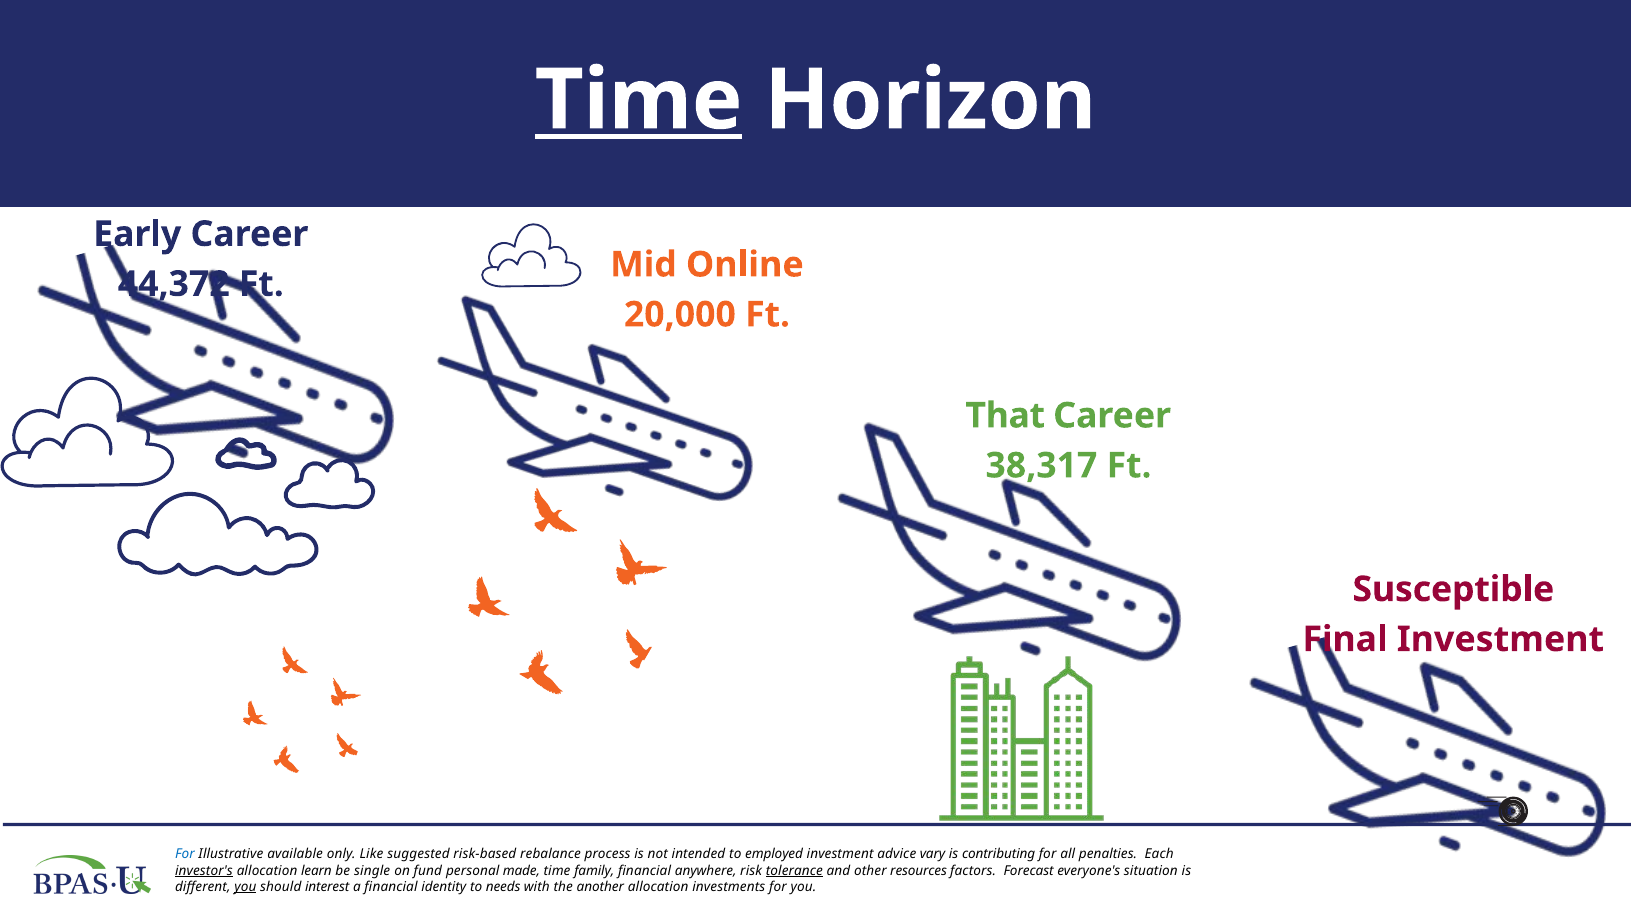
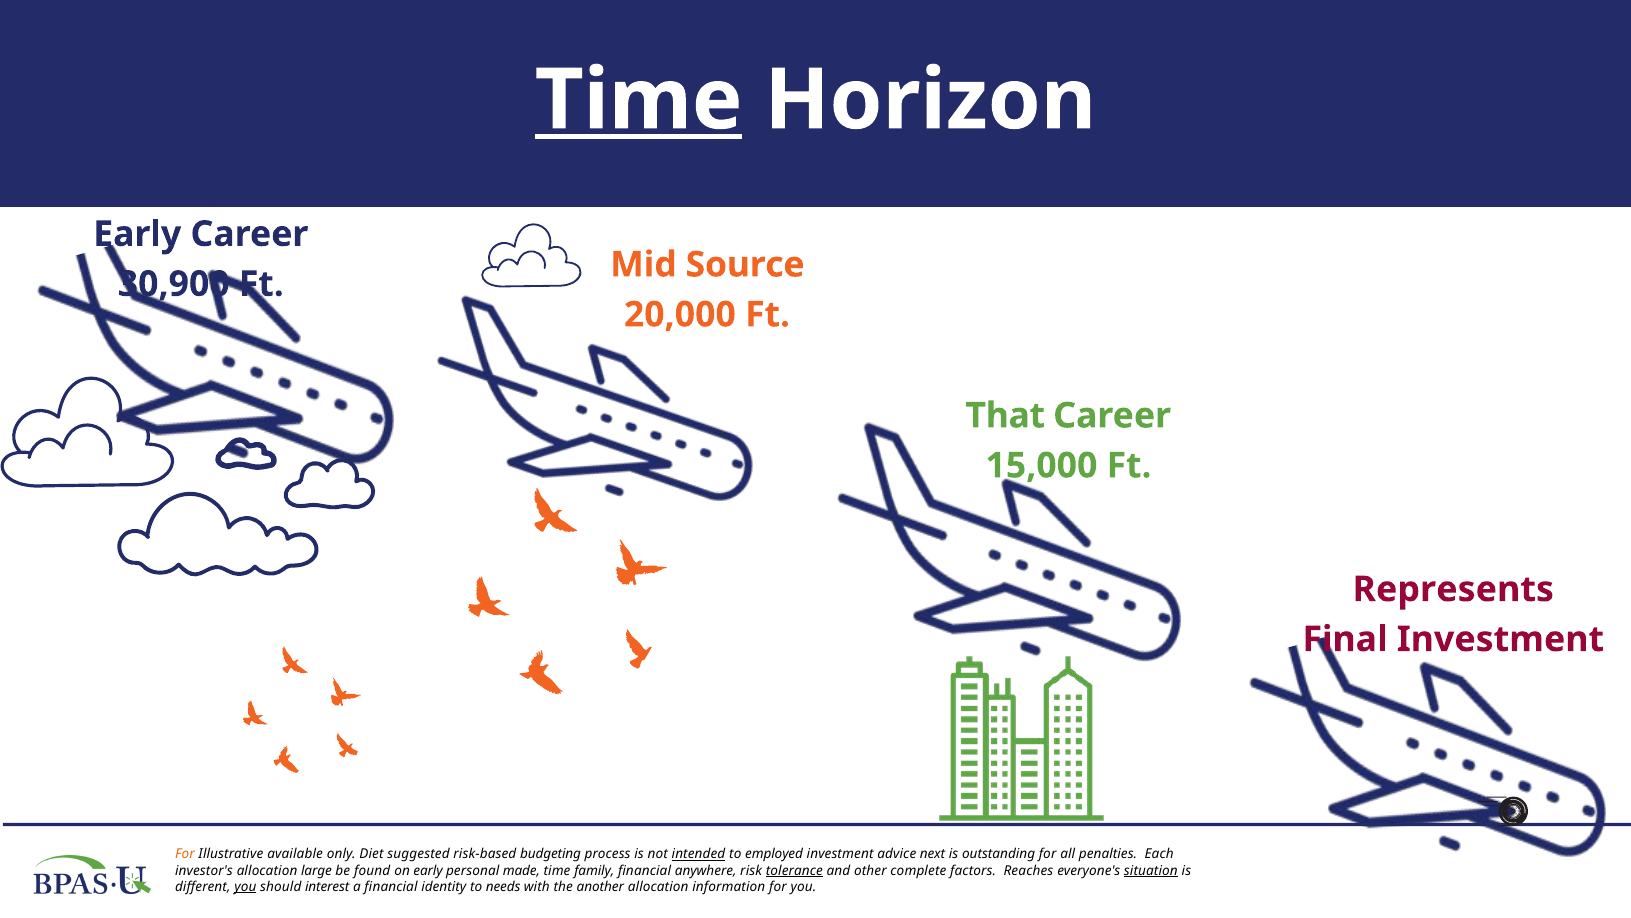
Online: Online -> Source (745, 265)
44,372: 44,372 -> 30,900 (174, 284)
38,317: 38,317 -> 15,000 (1041, 465)
Susceptible: Susceptible -> Represents (1453, 589)
For colour: blue -> orange (185, 854)
Like: Like -> Diet (371, 854)
rebalance: rebalance -> budgeting (551, 854)
intended underline: none -> present (698, 854)
vary: vary -> next (932, 854)
contributing: contributing -> outstanding (999, 854)
investor's underline: present -> none (204, 870)
learn: learn -> large (316, 870)
single: single -> found (372, 870)
on fund: fund -> early (428, 870)
resources: resources -> complete (918, 870)
Forecast: Forecast -> Reaches (1028, 870)
situation underline: none -> present (1151, 870)
investments: investments -> information (729, 886)
